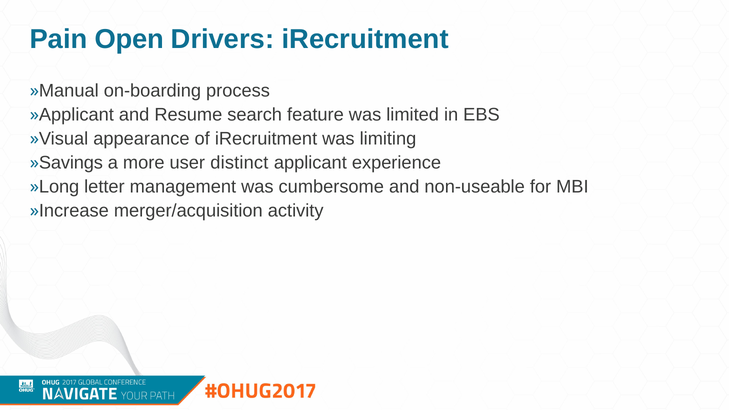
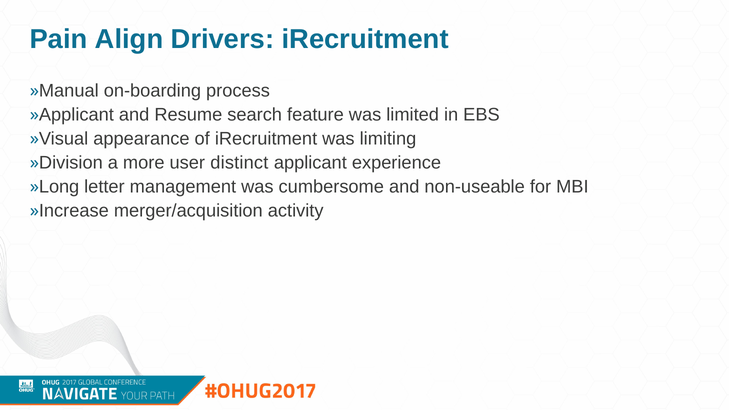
Open: Open -> Align (129, 39)
Savings: Savings -> Division (71, 163)
